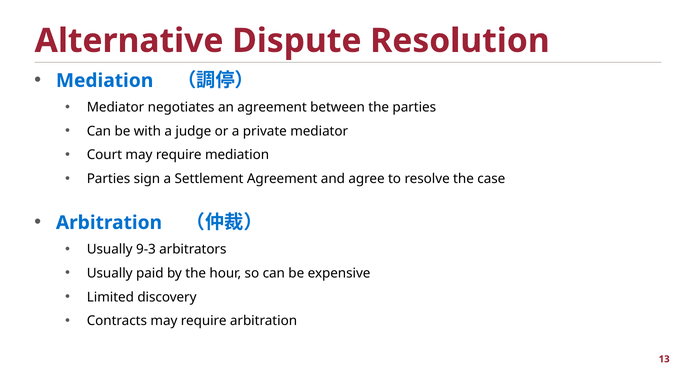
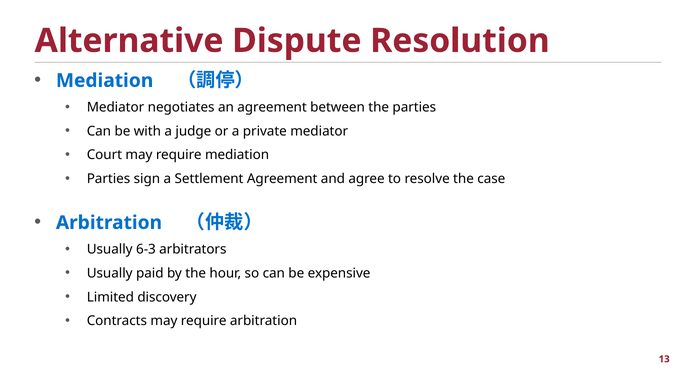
9-3: 9-3 -> 6-3 (146, 250)
